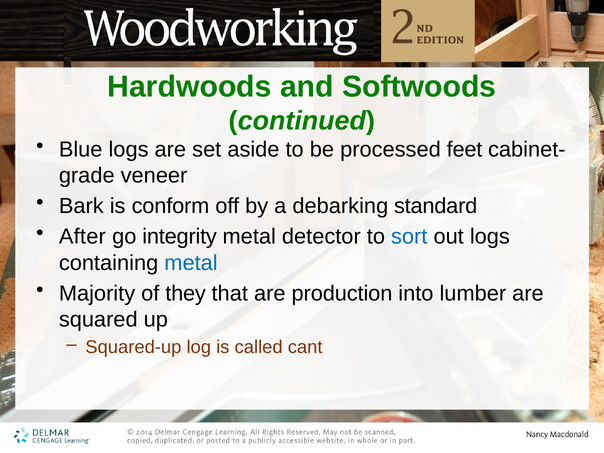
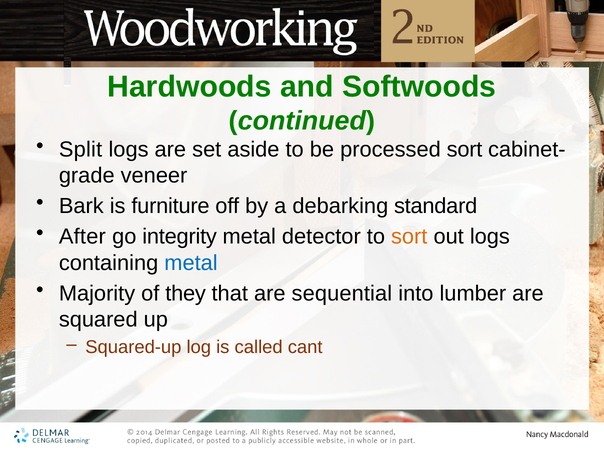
Blue: Blue -> Split (81, 150)
processed feet: feet -> sort (465, 150)
conform: conform -> furniture (171, 206)
sort colour: blue -> orange (409, 237)
production: production -> sequential (342, 293)
